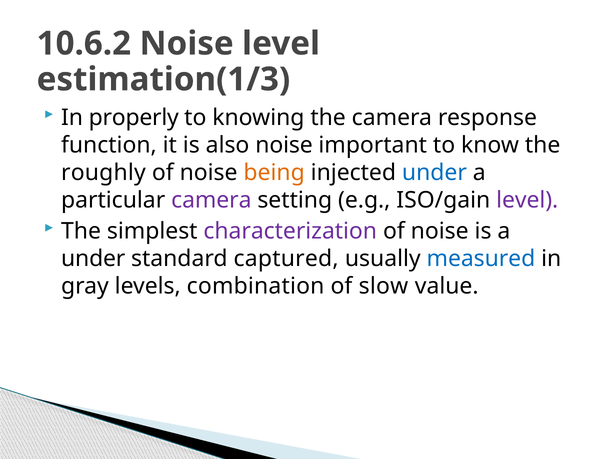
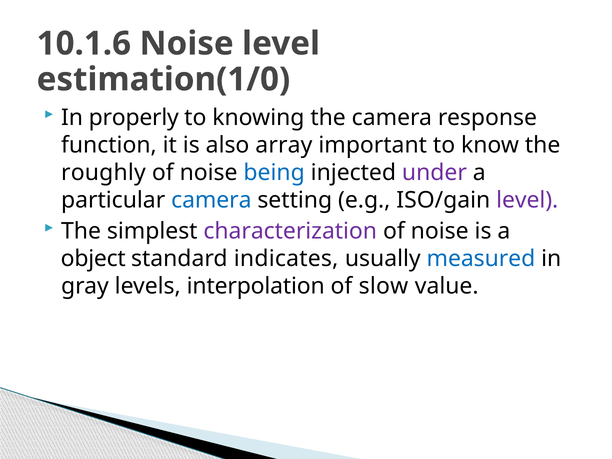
10.6.2: 10.6.2 -> 10.1.6 (84, 44)
estimation(1/3: estimation(1/3 -> estimation(1/0 (163, 79)
also noise: noise -> array (284, 145)
being colour: orange -> blue (274, 173)
under colour: blue -> purple (434, 173)
camera colour: purple -> blue (211, 200)
under: under -> object (93, 259)
captured: captured -> indicates (286, 259)
combination: combination -> interpolation (256, 286)
